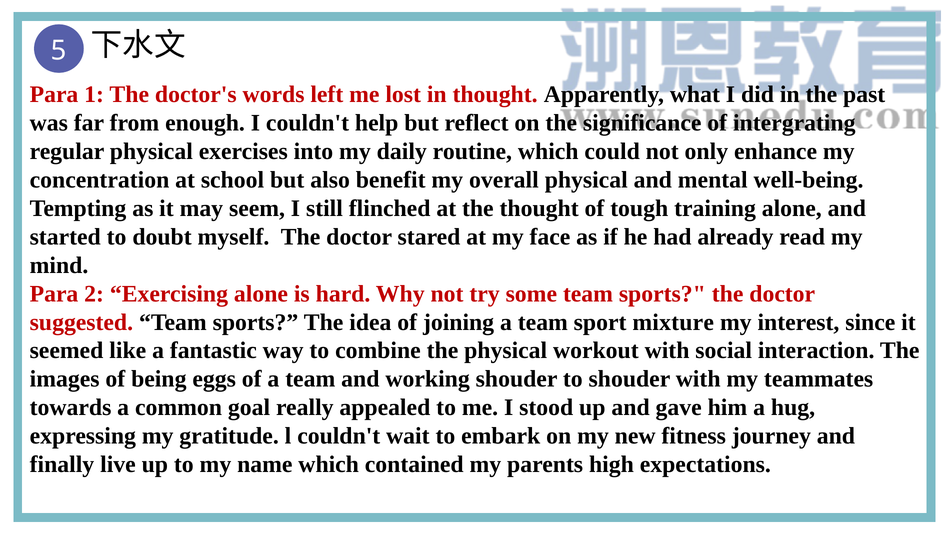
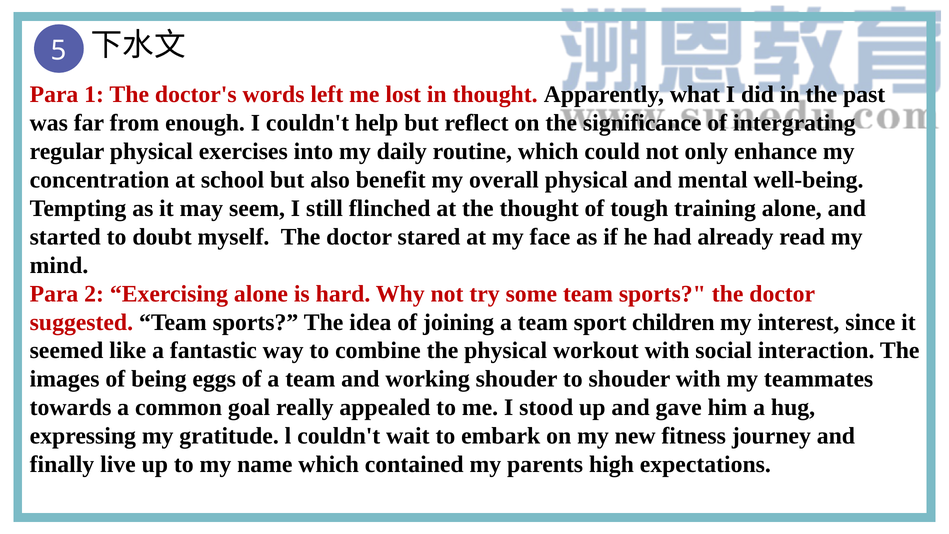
mixture: mixture -> children (673, 322)
